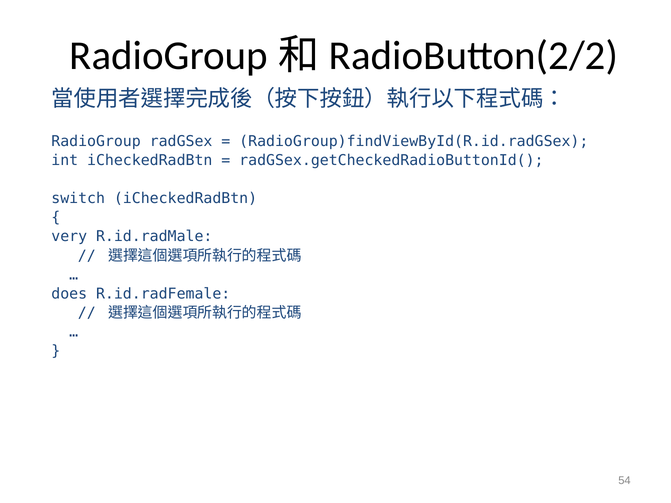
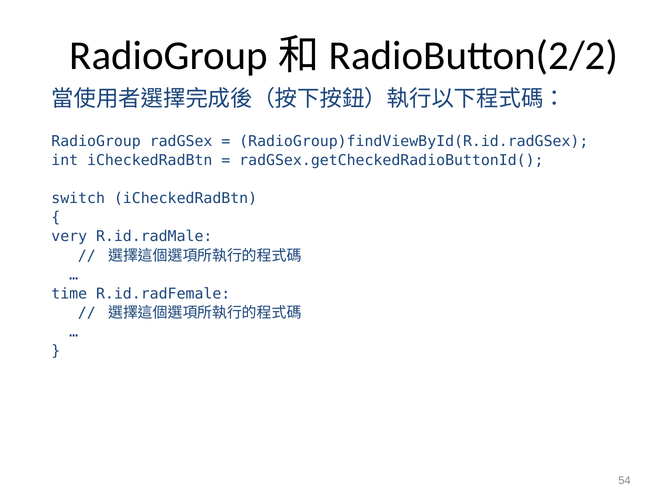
does: does -> time (69, 294)
